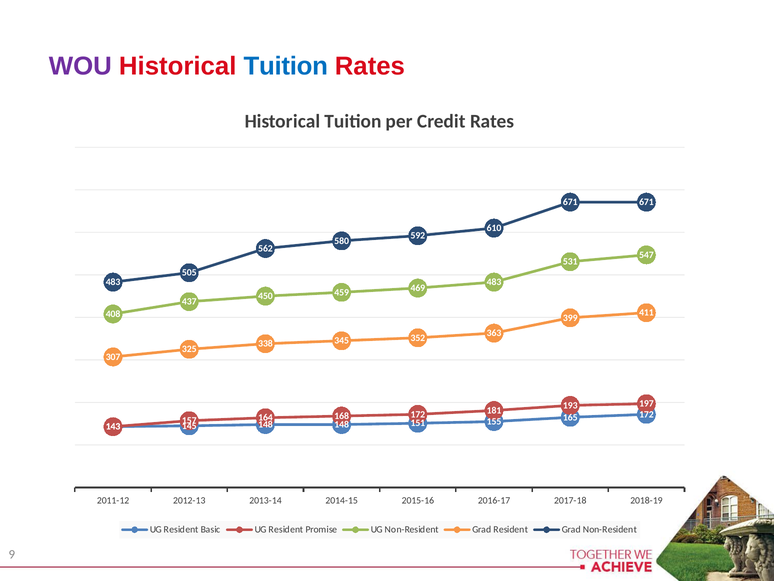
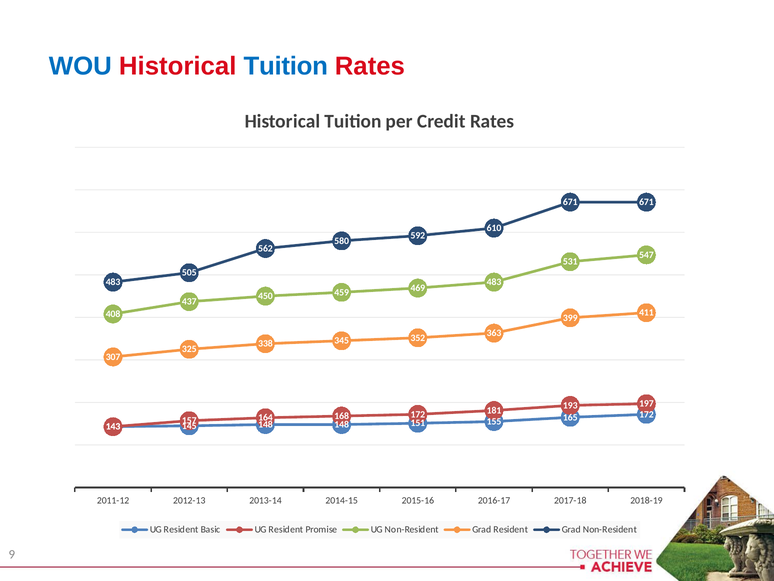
WOU colour: purple -> blue (80, 66)
